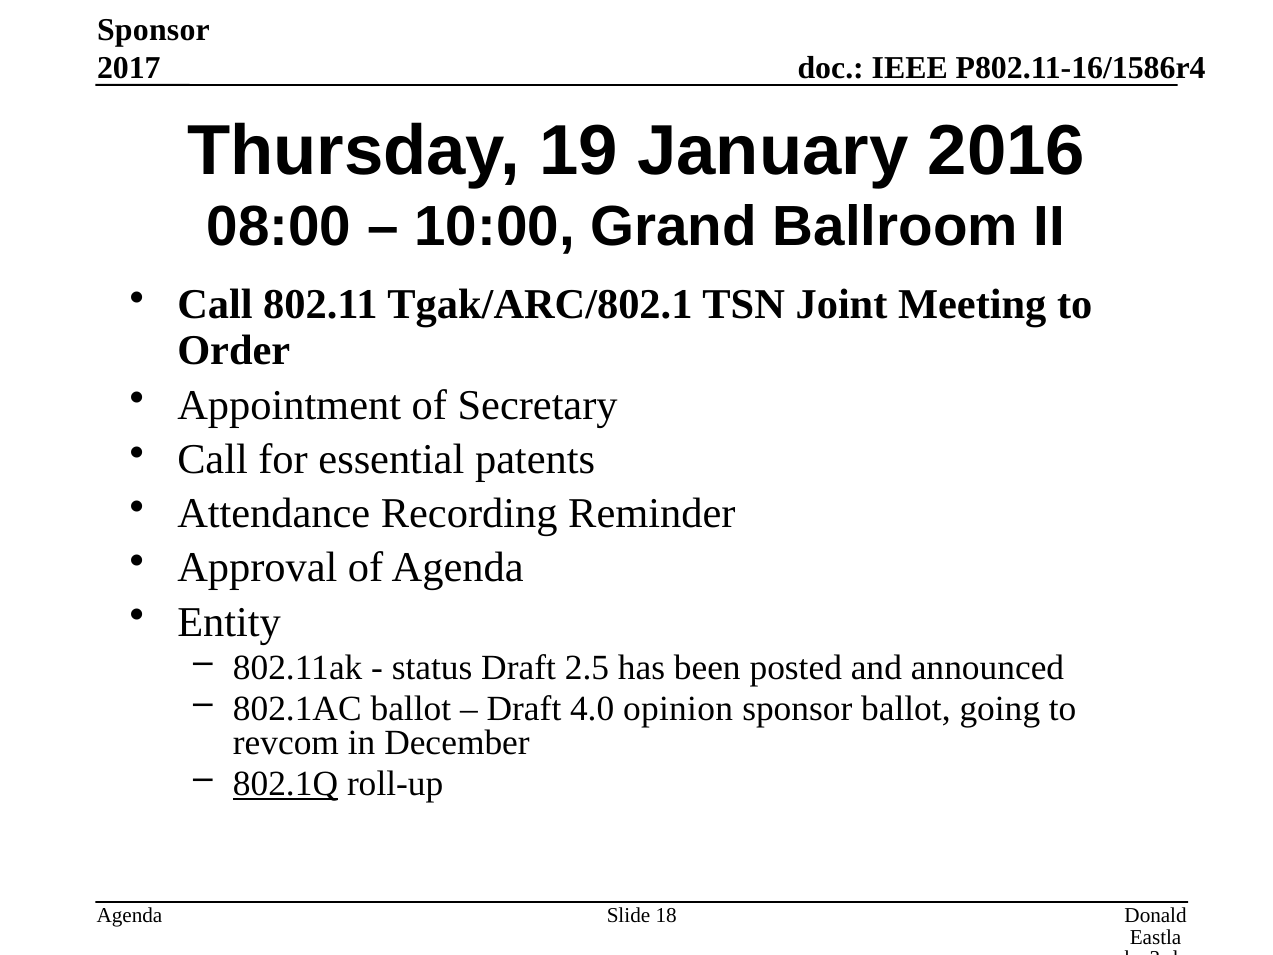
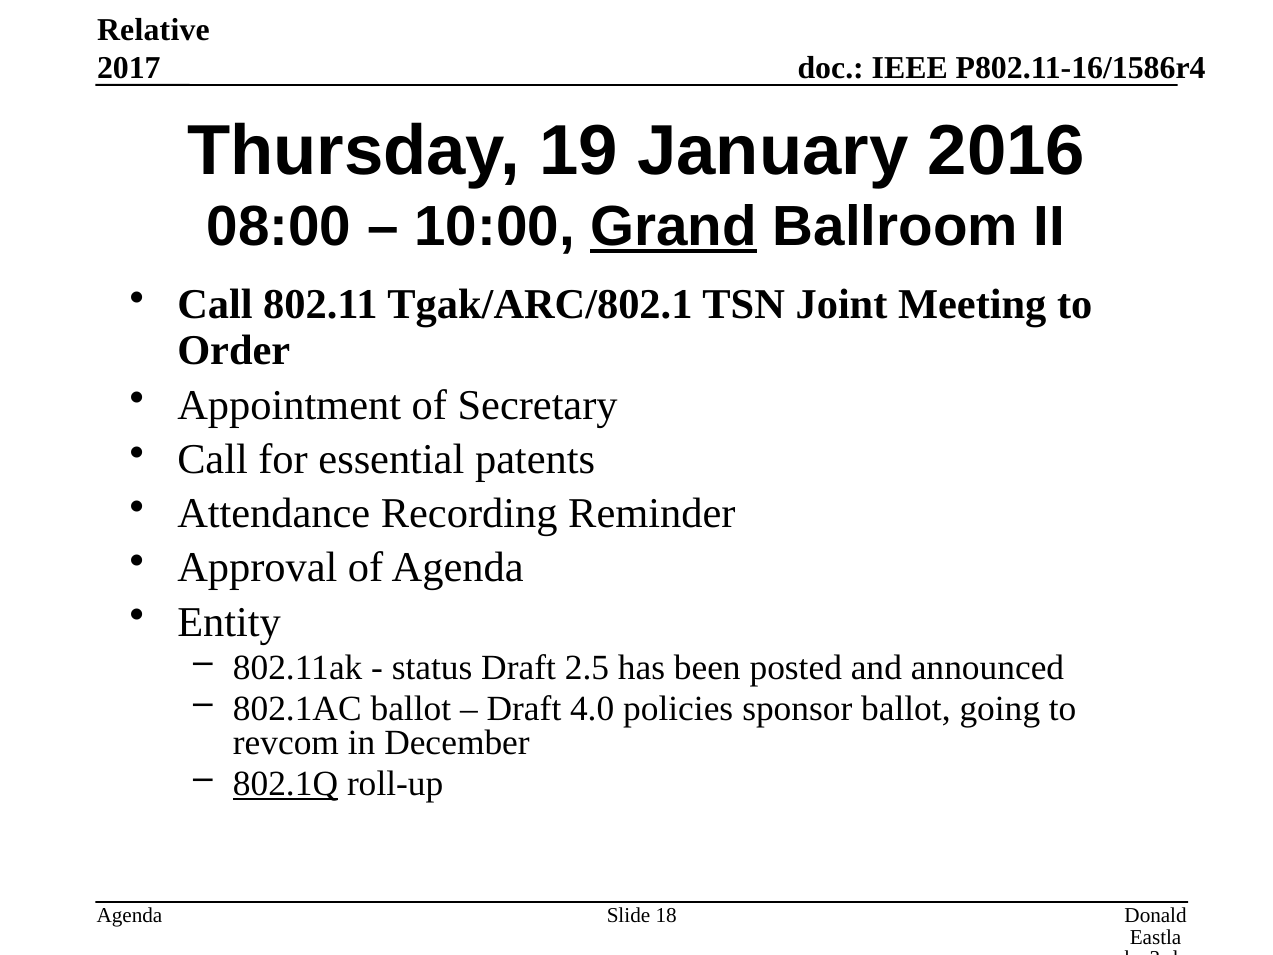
Sponsor: Sponsor -> Relative (153, 30)
Grand underline: none -> present (674, 227)
opinion: opinion -> policies (678, 709)
